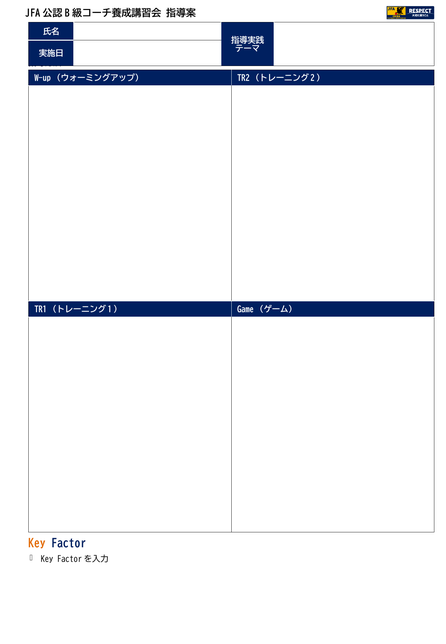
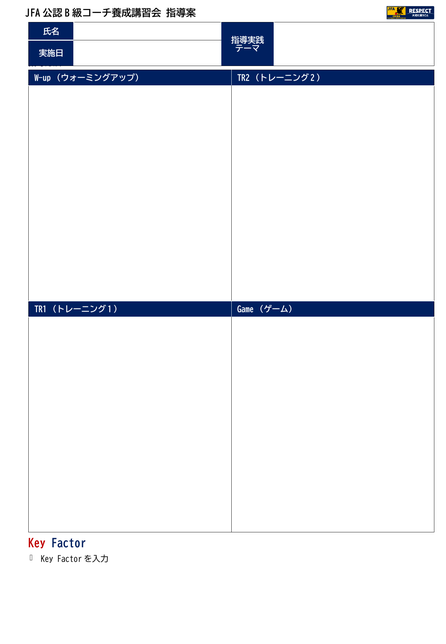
Key colour: orange -> red (37, 543)
